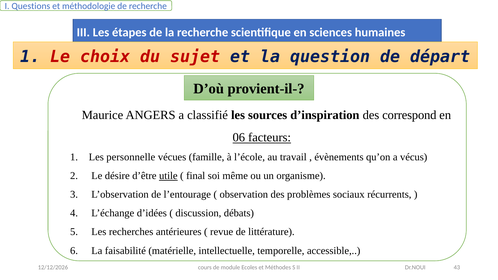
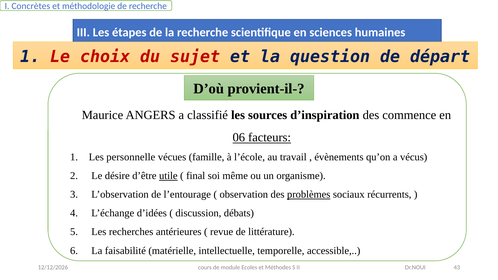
Questions: Questions -> Concrètes (31, 6)
correspond: correspond -> commence (409, 115)
problèmes underline: none -> present (309, 195)
